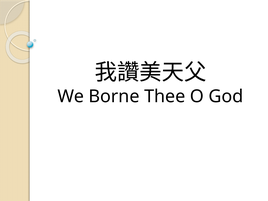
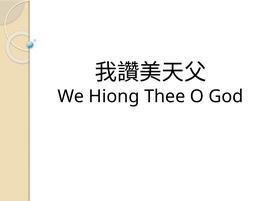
Borne: Borne -> Hiong (114, 96)
